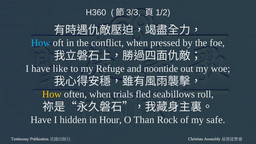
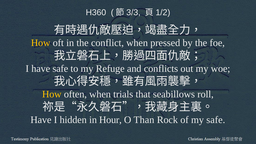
How colour: light blue -> yellow (41, 43)
have like: like -> safe (60, 69)
noontide: noontide -> conflicts (161, 69)
fled: fled -> that (143, 94)
